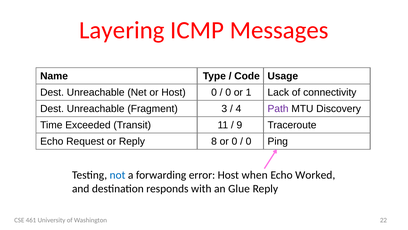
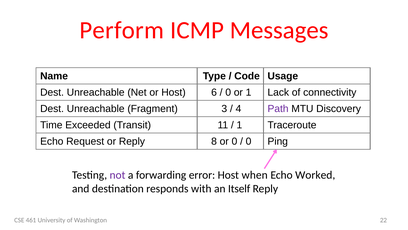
Layering: Layering -> Perform (122, 30)
Host 0: 0 -> 6 (214, 92)
9: 9 -> 1 (239, 125)
not colour: blue -> purple (118, 175)
Glue: Glue -> Itself (239, 188)
